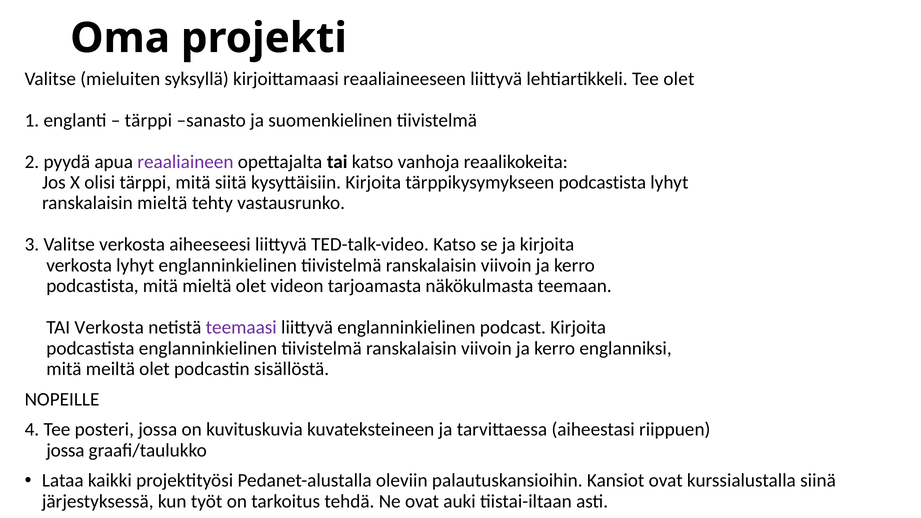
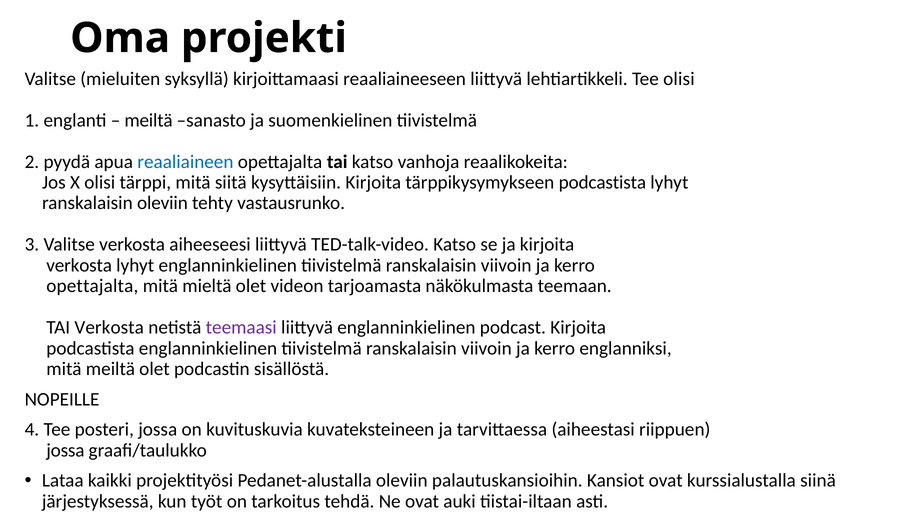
Tee olet: olet -> olisi (679, 79)
tärppi: tärppi -> meiltä (149, 120)
reaaliaineen colour: purple -> blue (185, 162)
ranskalaisin mieltä: mieltä -> oleviin (162, 203)
podcastista: podcastista -> opettajalta (92, 286)
